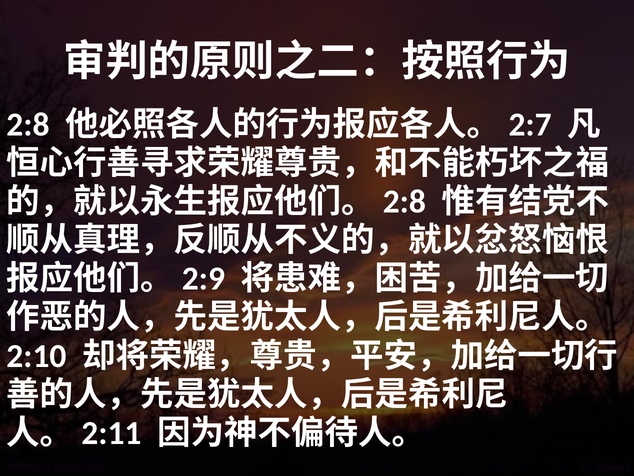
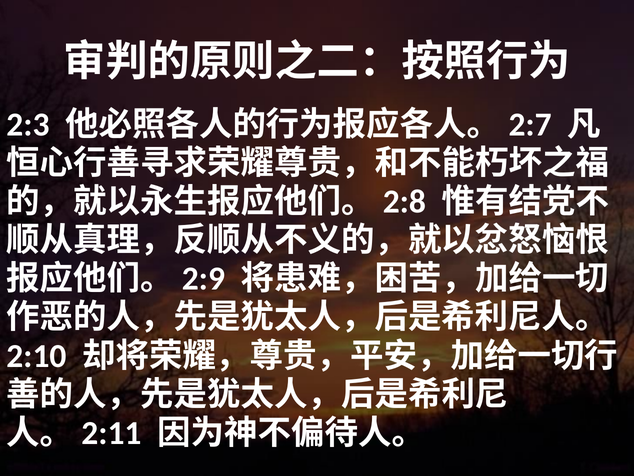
2:8: 2:8 -> 2:3 (28, 124)
